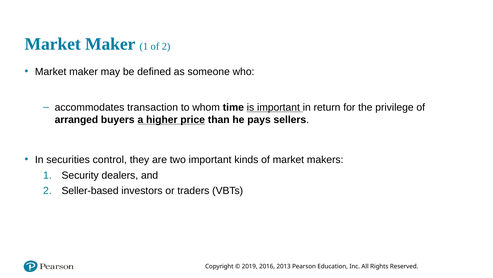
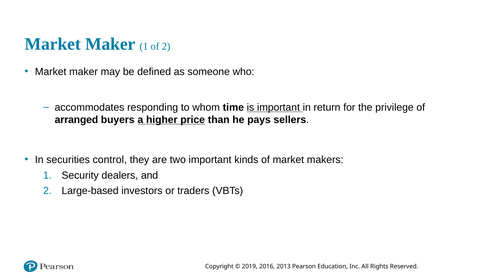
transaction: transaction -> responding (153, 107)
Seller-based: Seller-based -> Large-based (90, 190)
